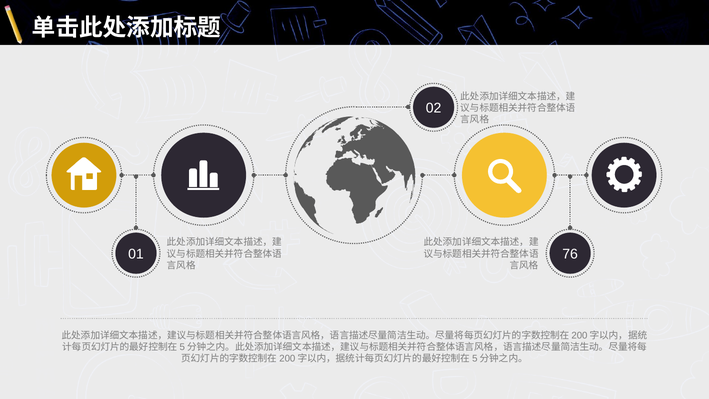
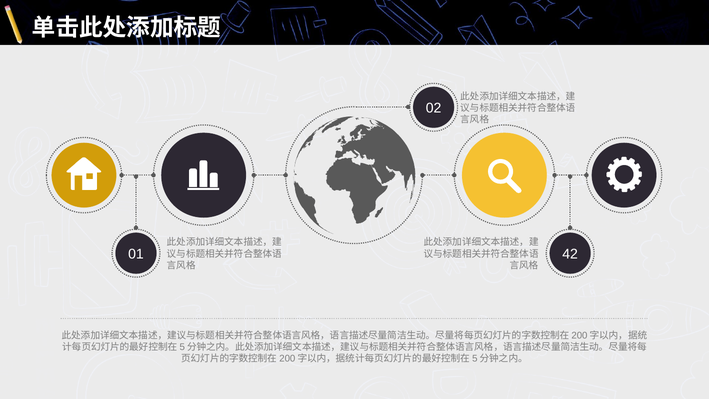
76: 76 -> 42 (570, 254)
